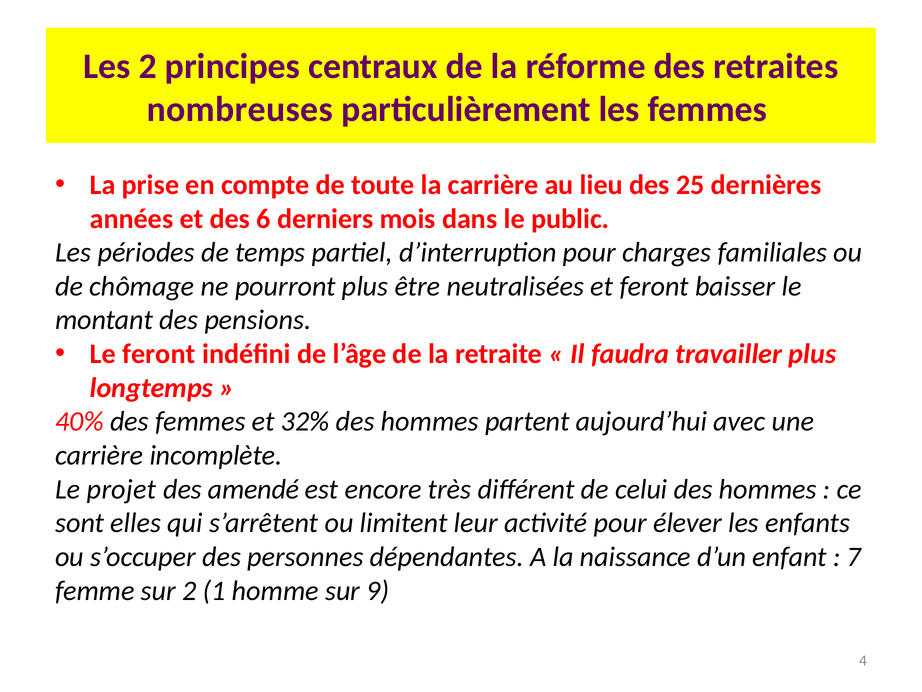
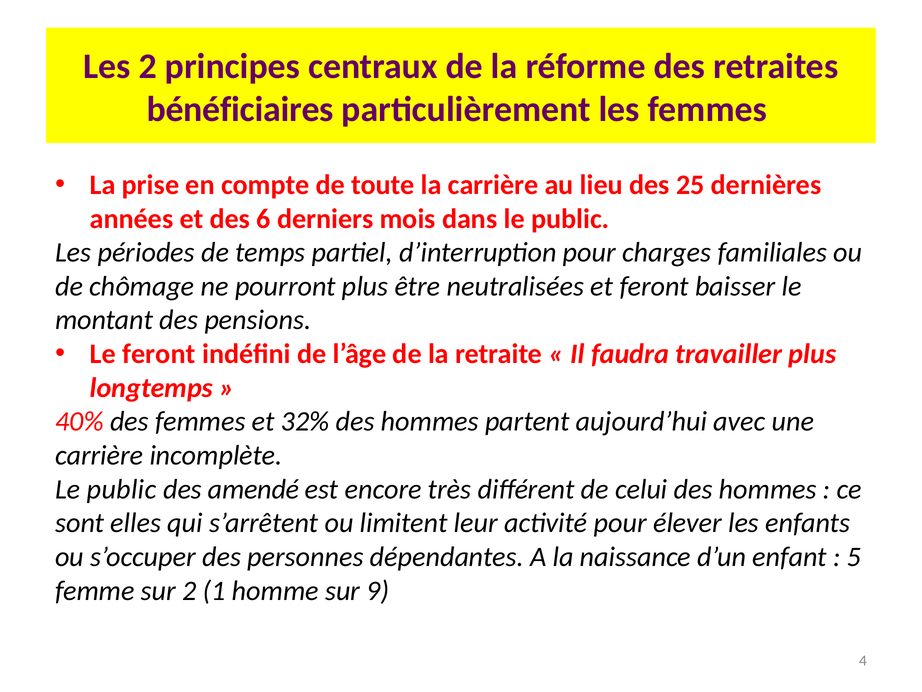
nombreuses: nombreuses -> bénéficiaires (240, 109)
projet: projet -> public (122, 489)
7: 7 -> 5 (854, 556)
